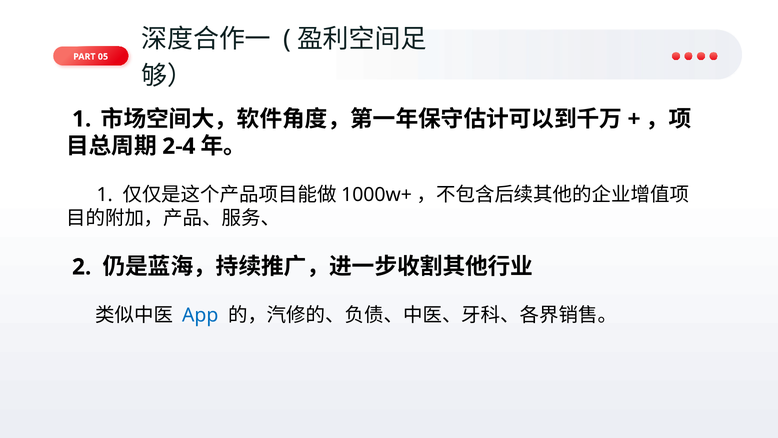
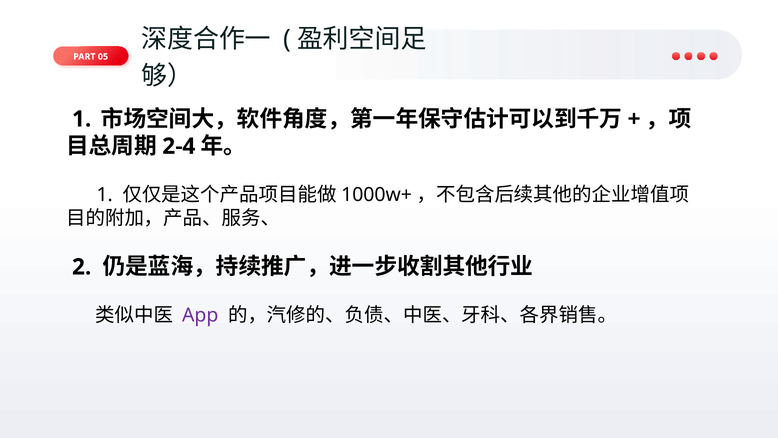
App colour: blue -> purple (200, 315)
